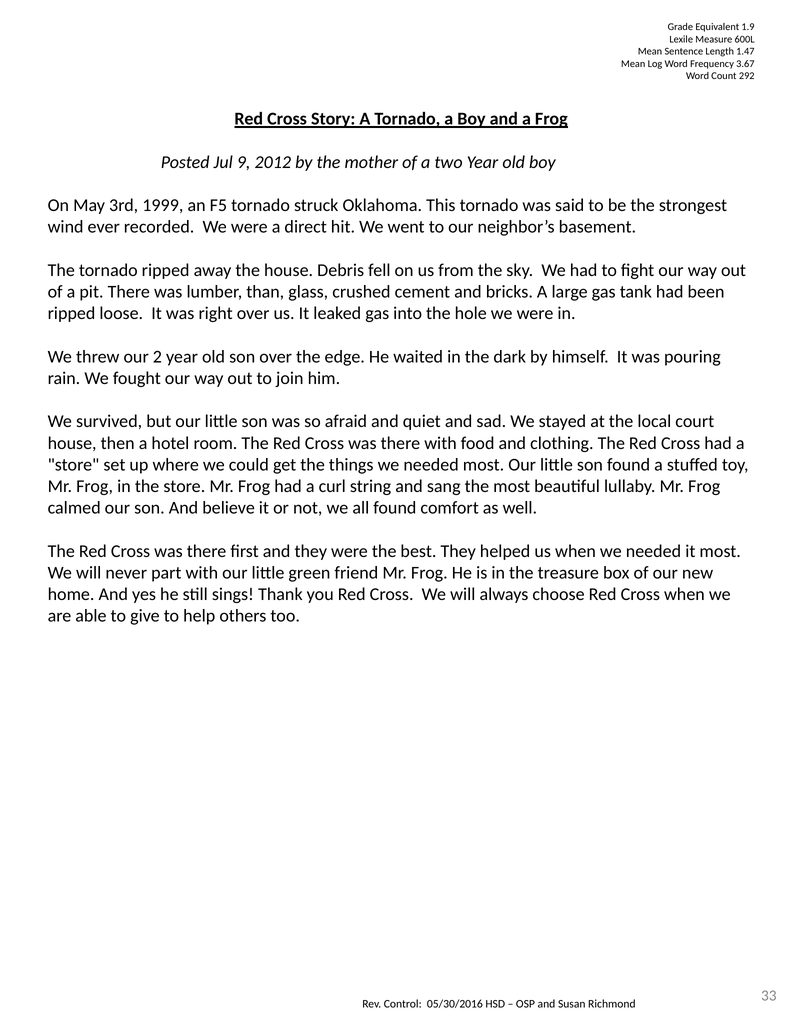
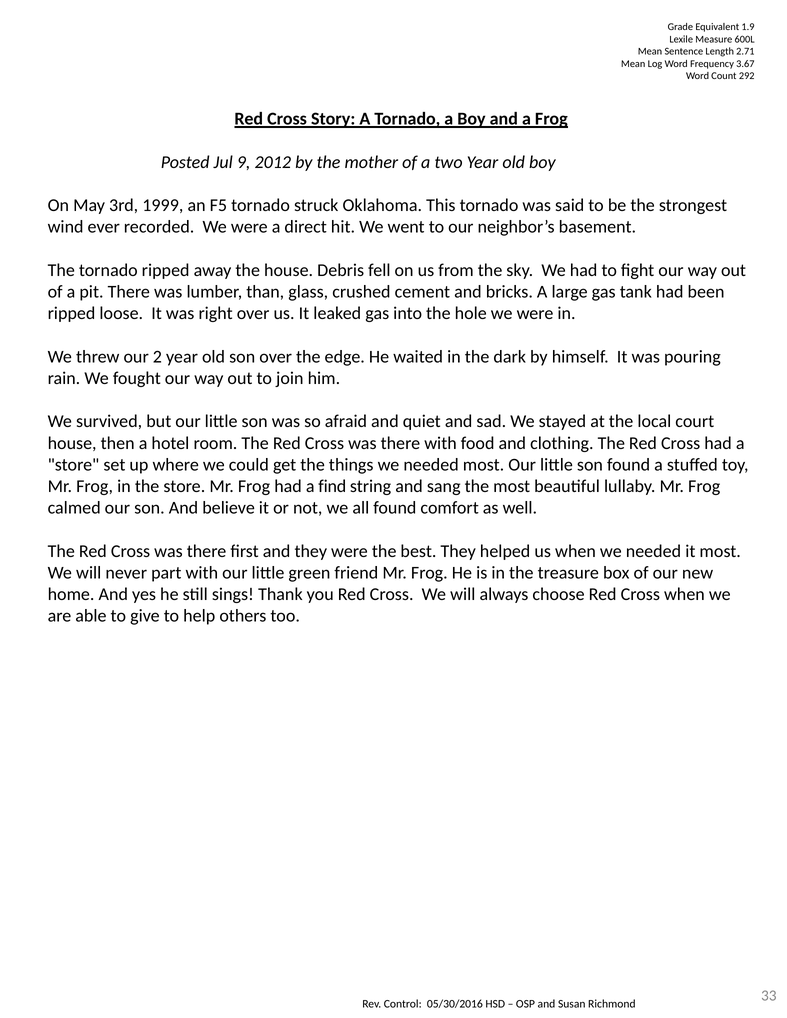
1.47: 1.47 -> 2.71 (745, 51)
curl: curl -> find (332, 487)
